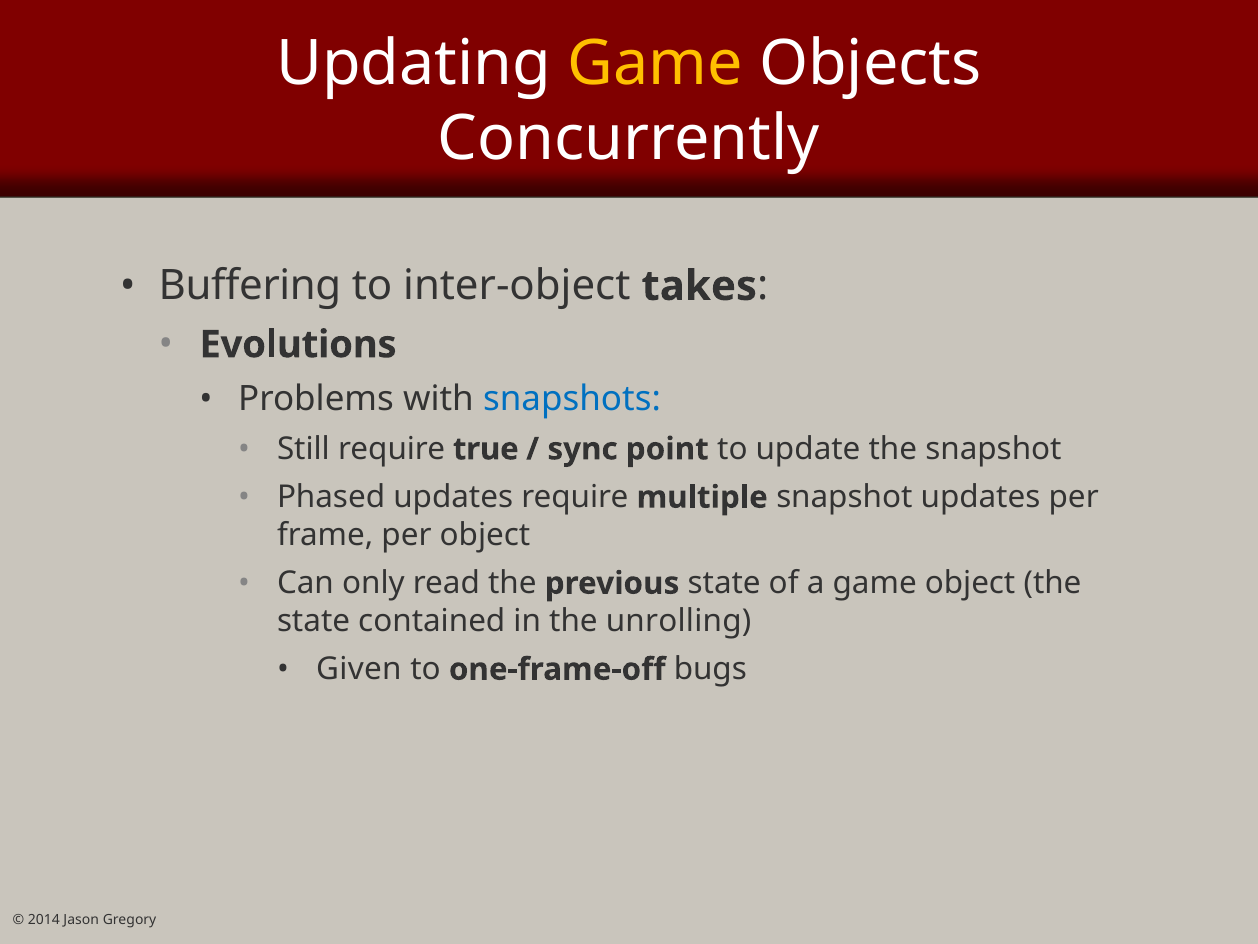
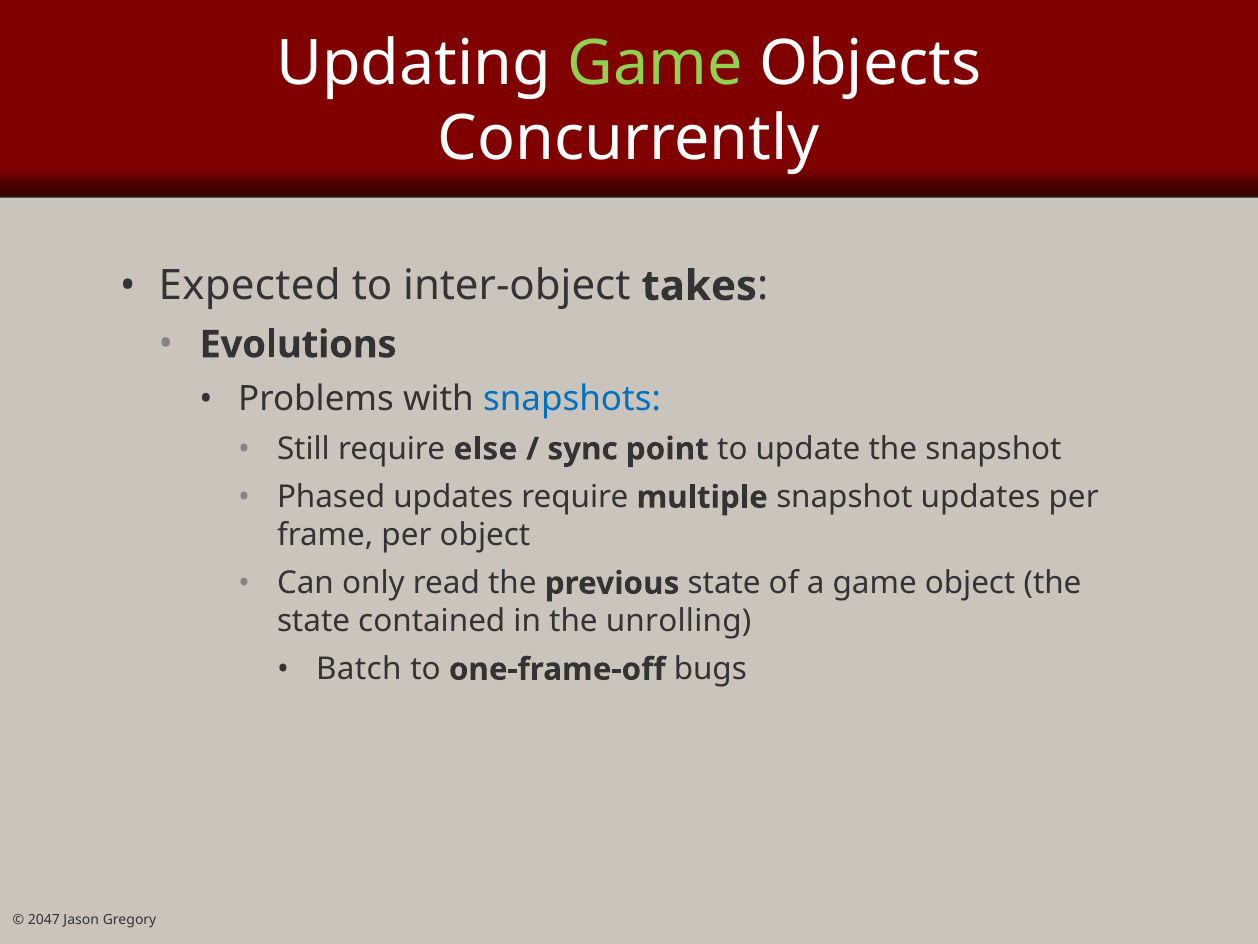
Game colour: yellow -> light green (655, 63)
Buffering: Buffering -> Expected (250, 286)
true: true -> else (485, 449)
Given: Given -> Batch (359, 669)
2014: 2014 -> 2047 (44, 919)
